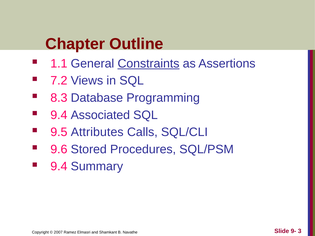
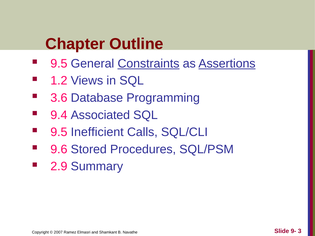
1.1: 1.1 -> 9.5 (59, 64)
Assertions underline: none -> present (227, 64)
7.2: 7.2 -> 1.2 (59, 81)
8.3: 8.3 -> 3.6 (59, 98)
Attributes: Attributes -> Inefficient (97, 132)
9.4: 9.4 -> 2.9 (59, 167)
